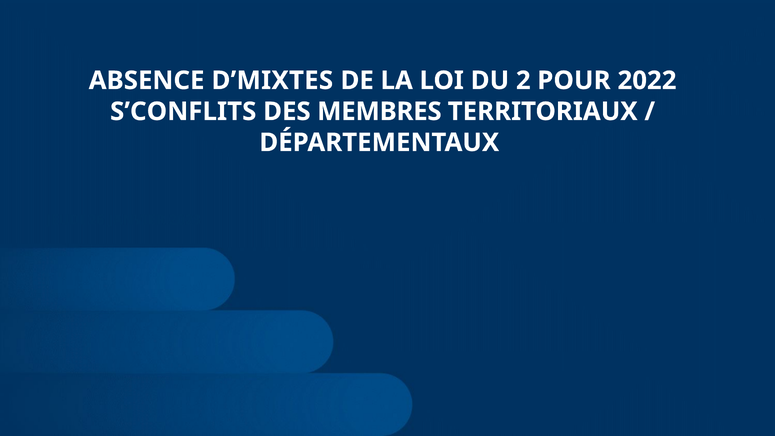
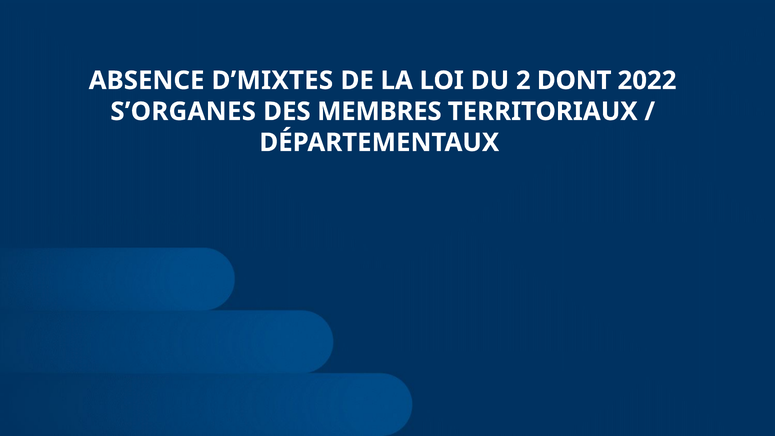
POUR: POUR -> DONT (574, 81)
S’CONFLITS: S’CONFLITS -> S’ORGANES (183, 112)
